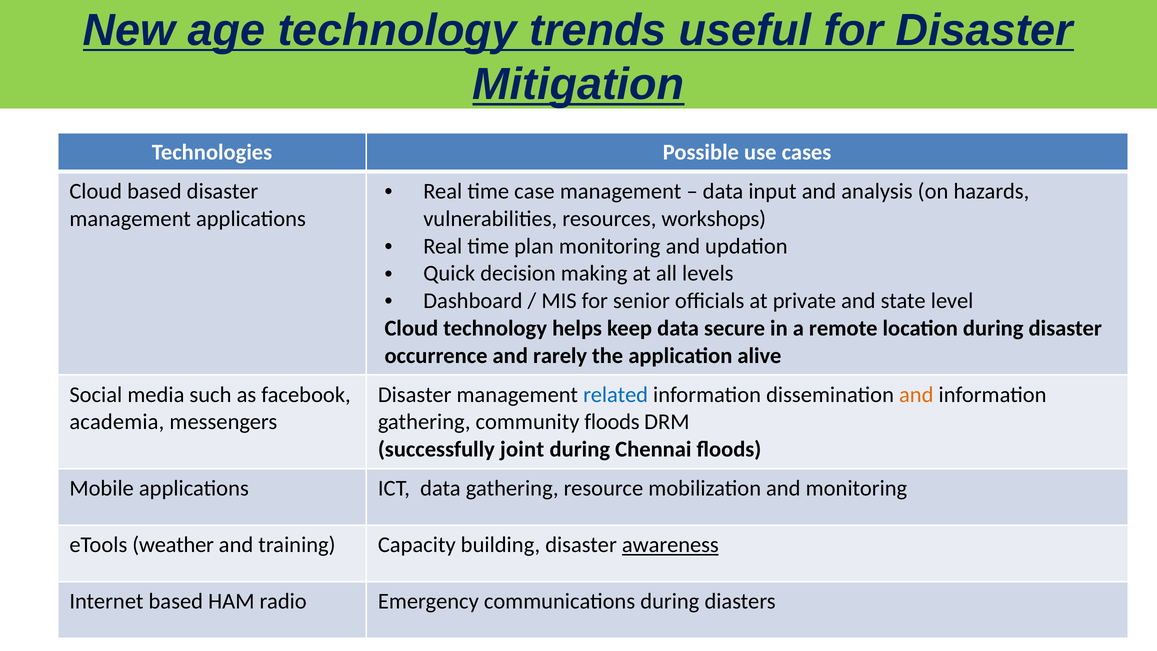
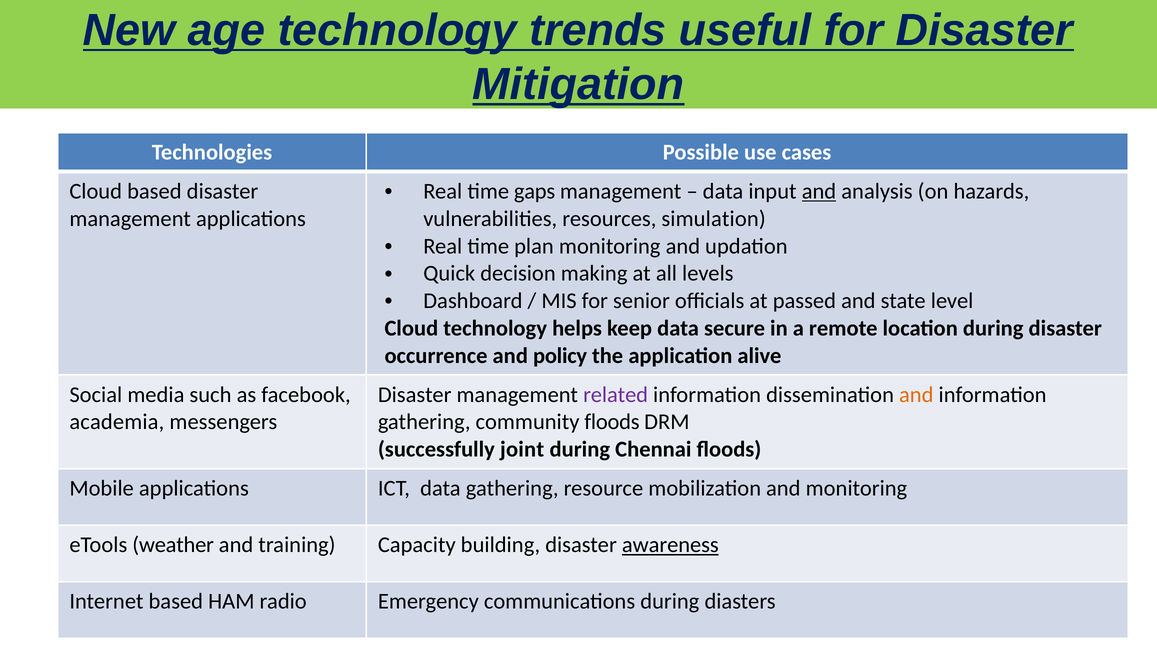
case: case -> gaps (535, 191)
and underline: none -> present (819, 191)
workshops: workshops -> simulation (714, 219)
private: private -> passed (804, 301)
rarely: rarely -> policy (560, 356)
related colour: blue -> purple (616, 395)
